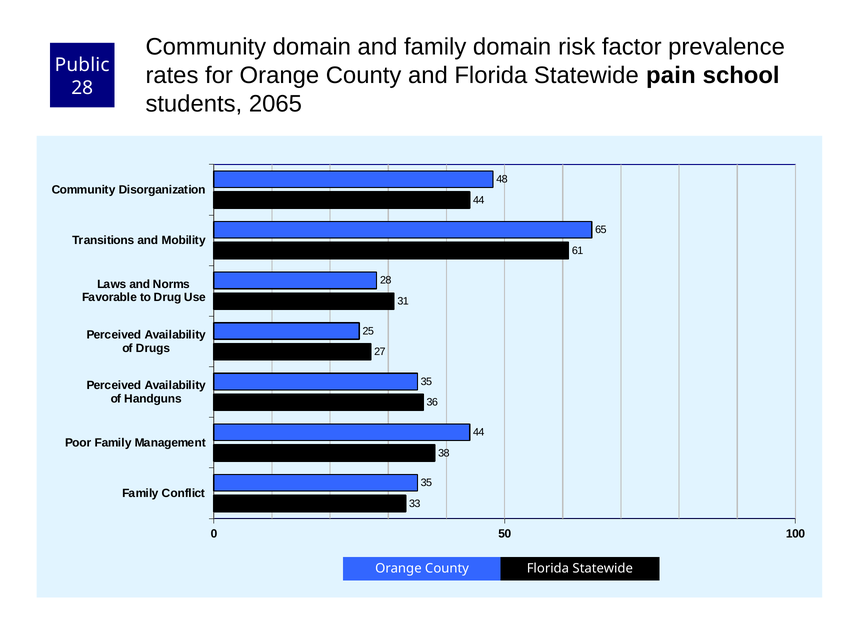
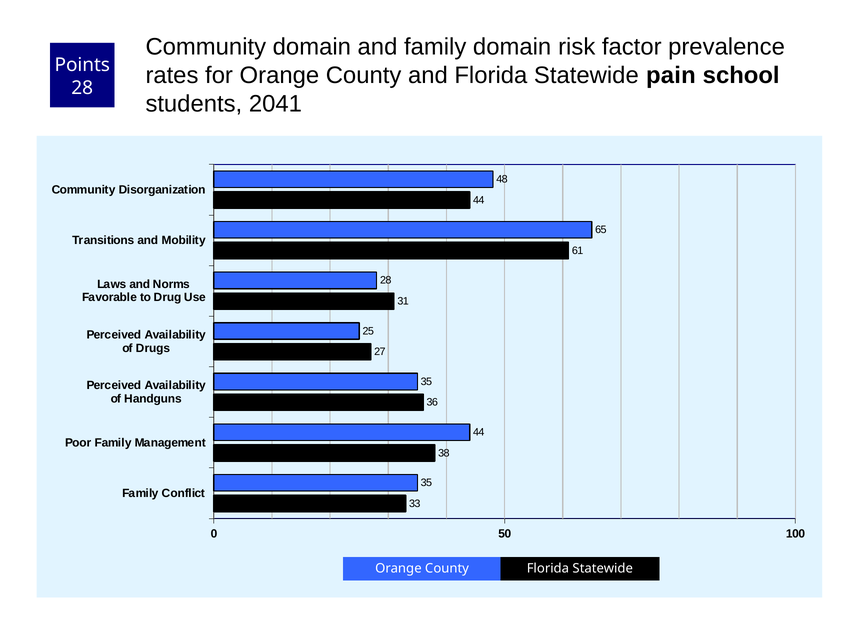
Public: Public -> Points (82, 65)
2065: 2065 -> 2041 (275, 104)
